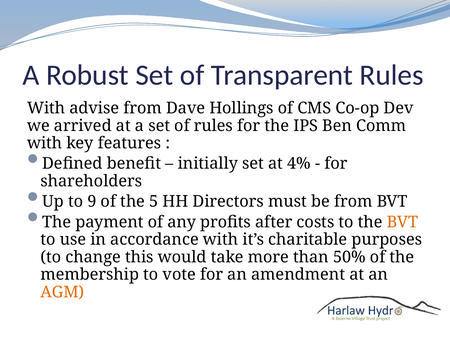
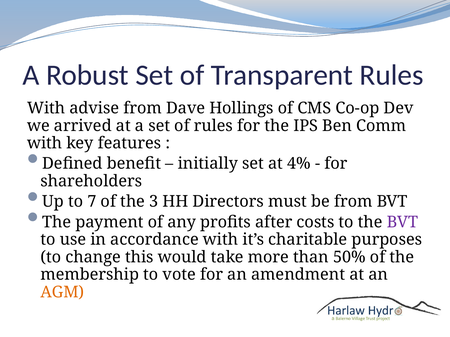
9: 9 -> 7 (92, 202)
5: 5 -> 3 (154, 202)
BVT colour: orange -> purple (402, 222)
